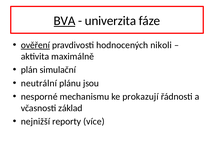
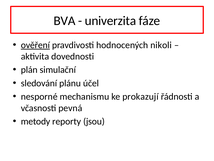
BVA underline: present -> none (64, 21)
maximálně: maximálně -> dovednosti (73, 56)
neutrální: neutrální -> sledování (39, 83)
jsou: jsou -> účel (91, 83)
základ: základ -> pevná (70, 108)
nejnižší: nejnižší -> metody (36, 121)
více: více -> jsou (94, 121)
